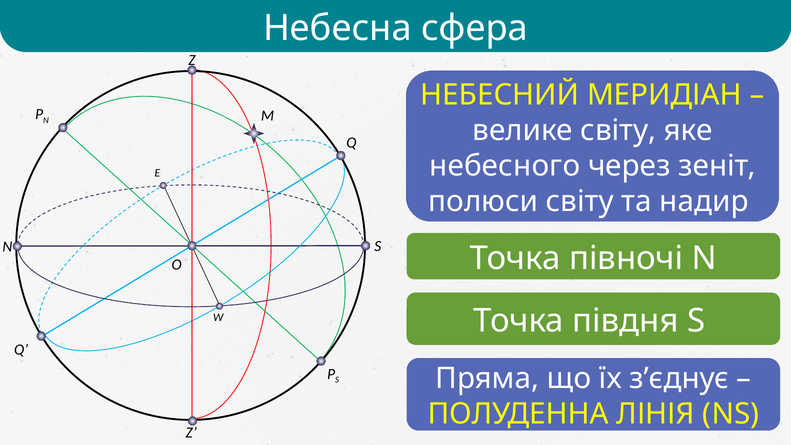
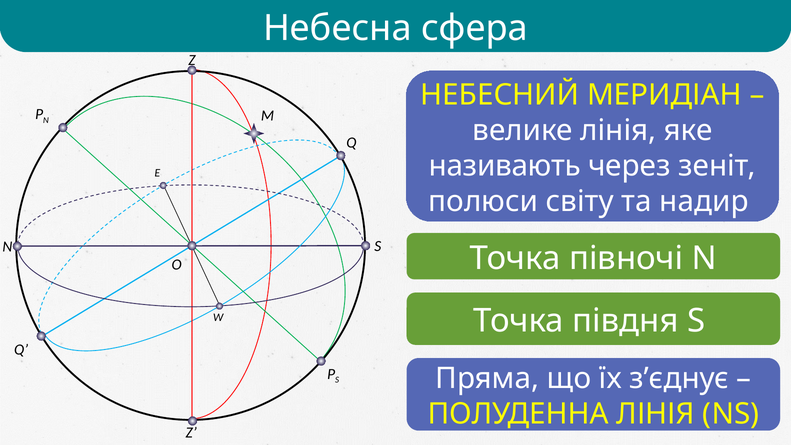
велике світу: світу -> лінія (618, 130)
небесного: небесного -> називають (505, 166)
